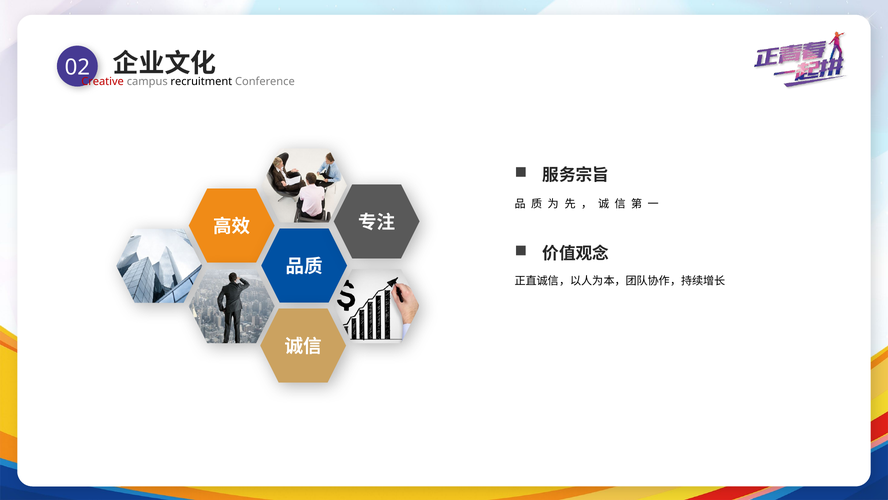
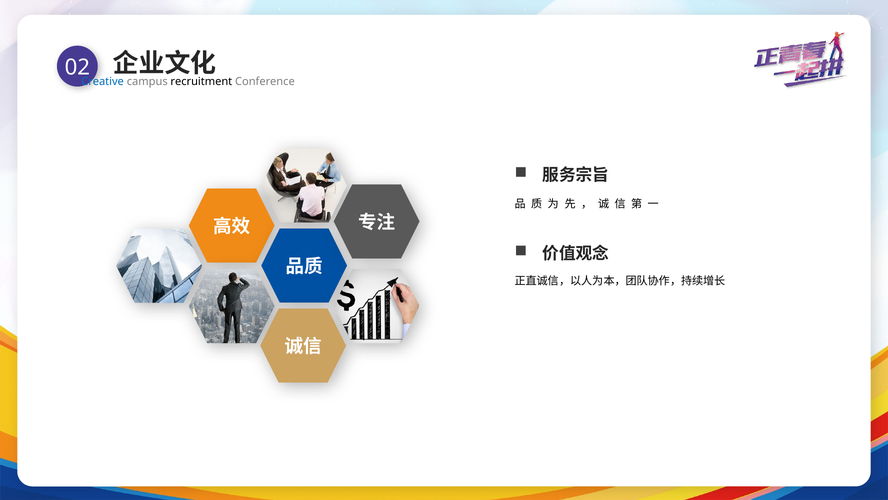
Creative colour: red -> blue (103, 82)
